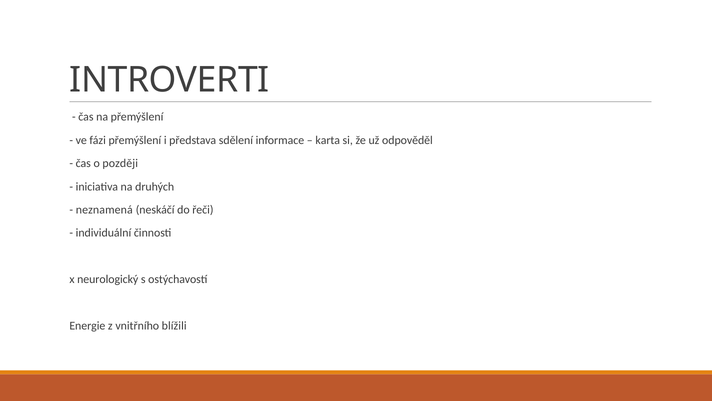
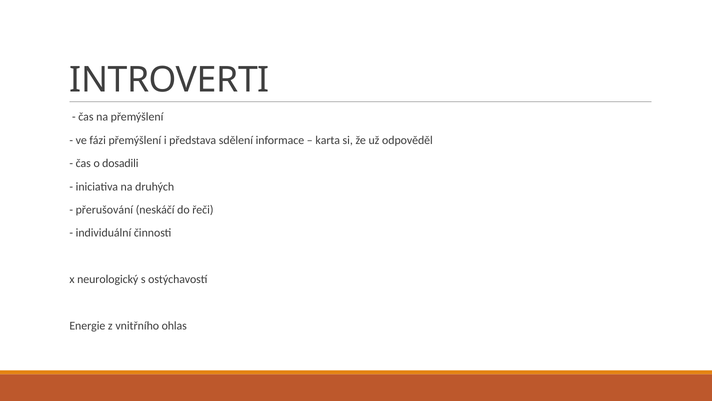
později: později -> dosadili (120, 163)
neznamená: neznamená -> přerušování (104, 210)
blížili: blížili -> ohlas (174, 325)
